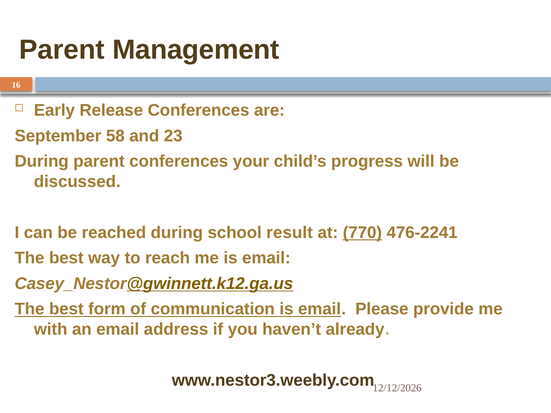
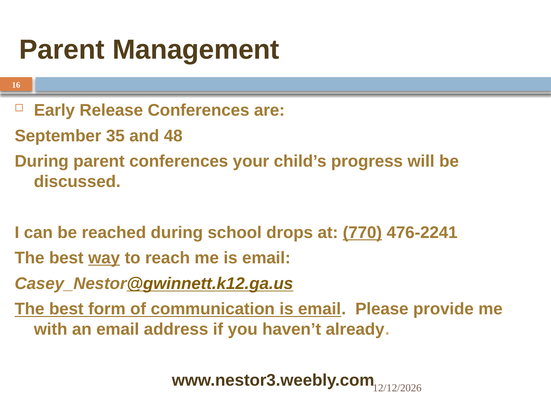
58: 58 -> 35 (115, 136)
23: 23 -> 48 (173, 136)
result: result -> drops (290, 233)
way underline: none -> present (104, 258)
